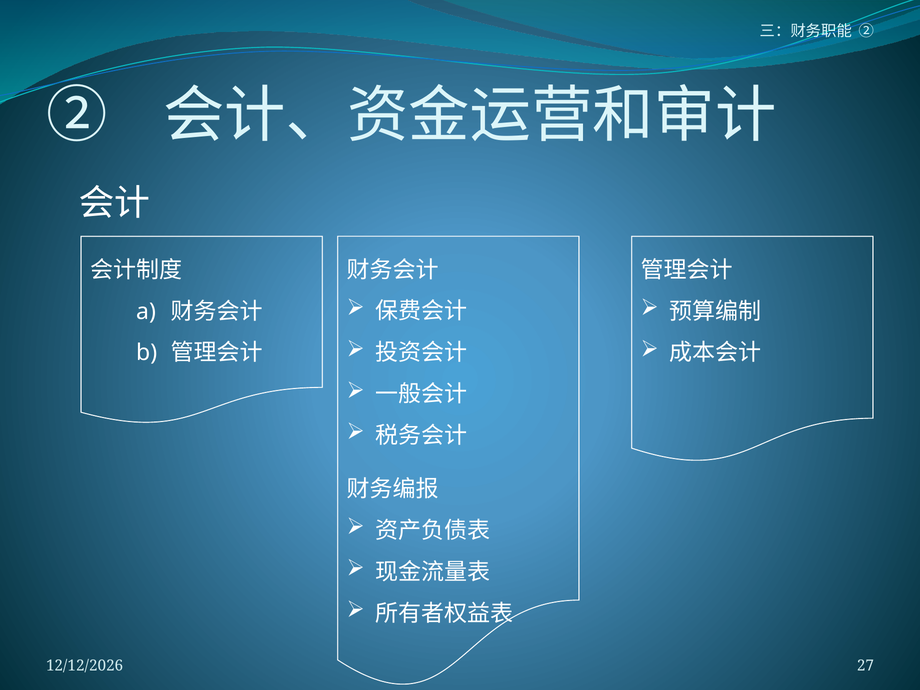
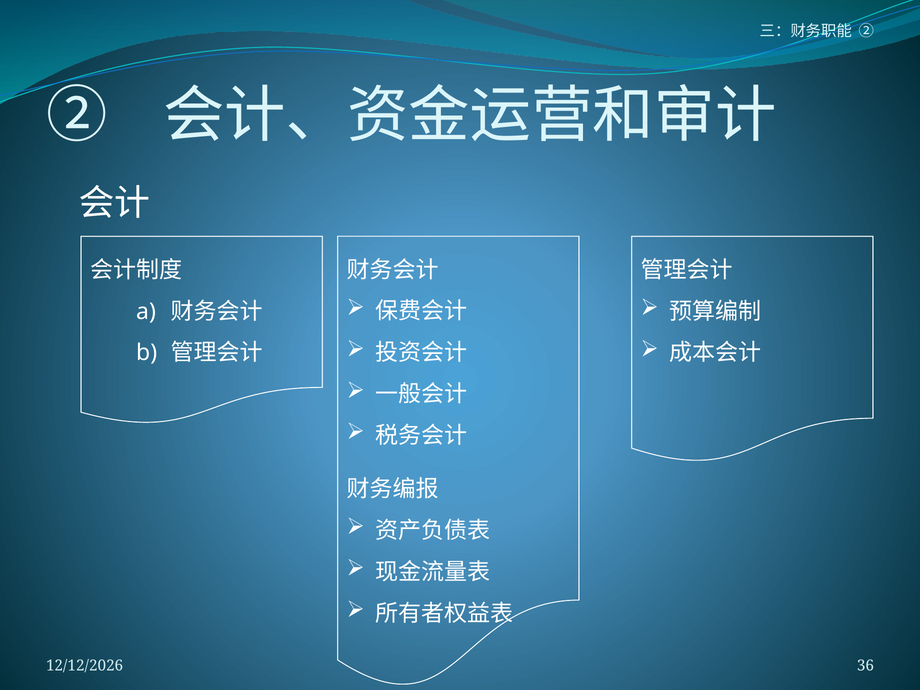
27: 27 -> 36 (866, 666)
